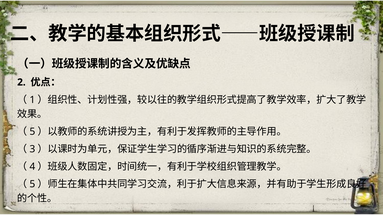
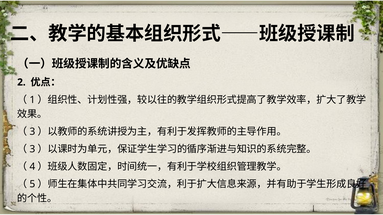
5: 5 -> 3 (32, 132)
